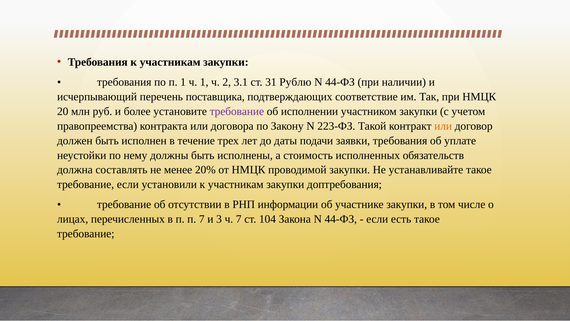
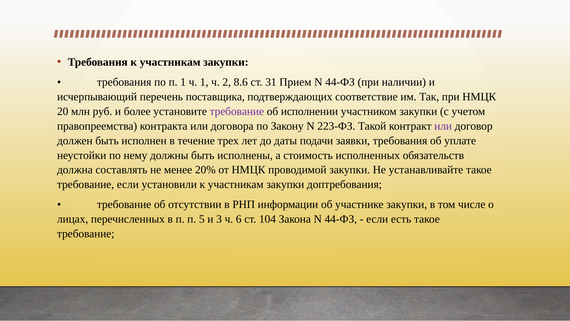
3.1: 3.1 -> 8.6 (241, 82)
Рублю: Рублю -> Прием (295, 82)
или colour: orange -> purple (443, 126)
п 7: 7 -> 5 (202, 219)
ч 7: 7 -> 6 (239, 219)
